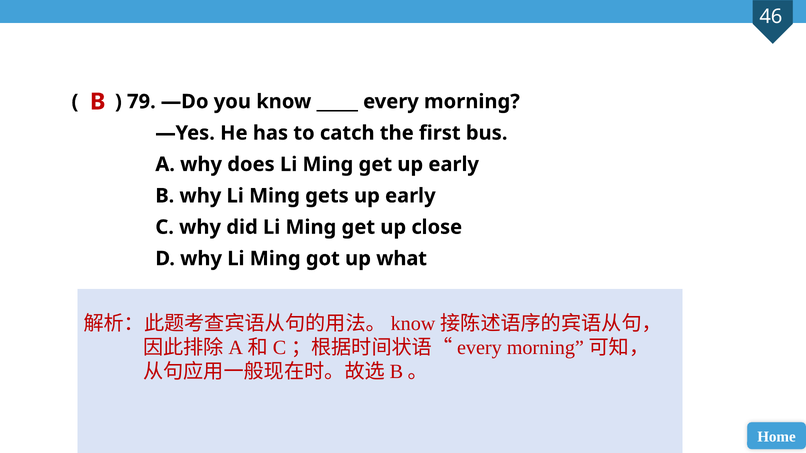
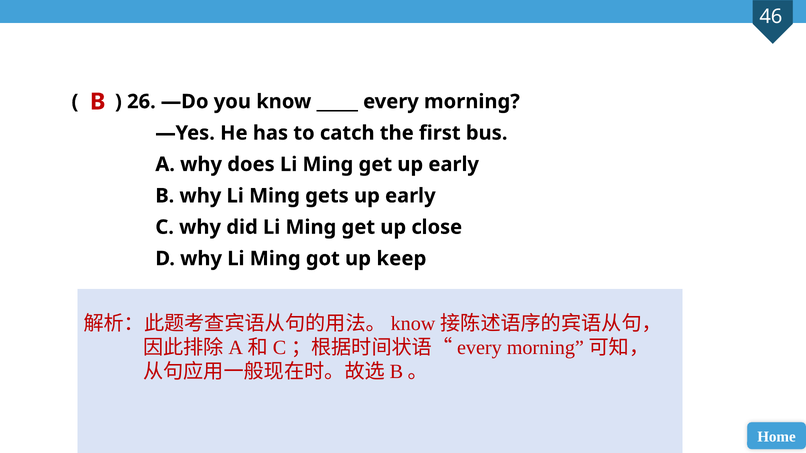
79: 79 -> 26 (141, 102)
what: what -> keep (401, 259)
